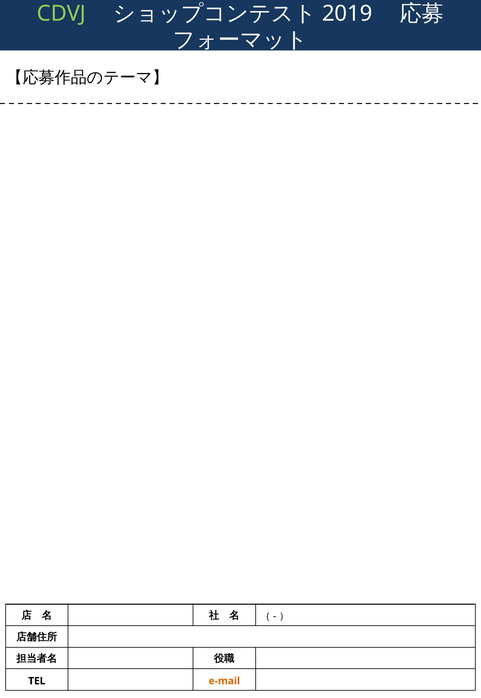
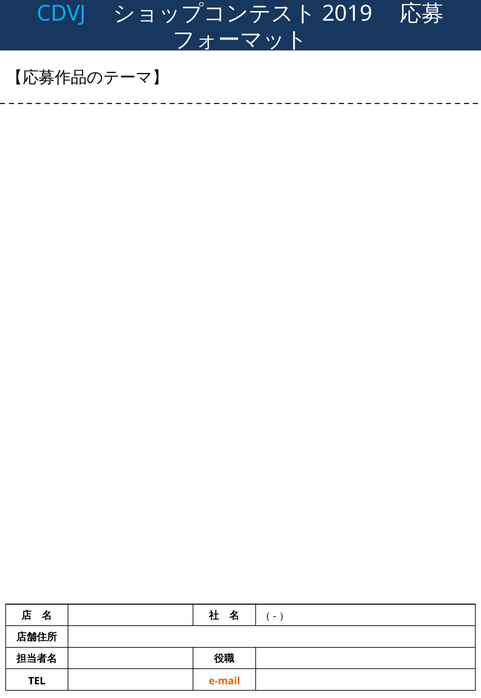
CDVJ colour: light green -> light blue (61, 14)
